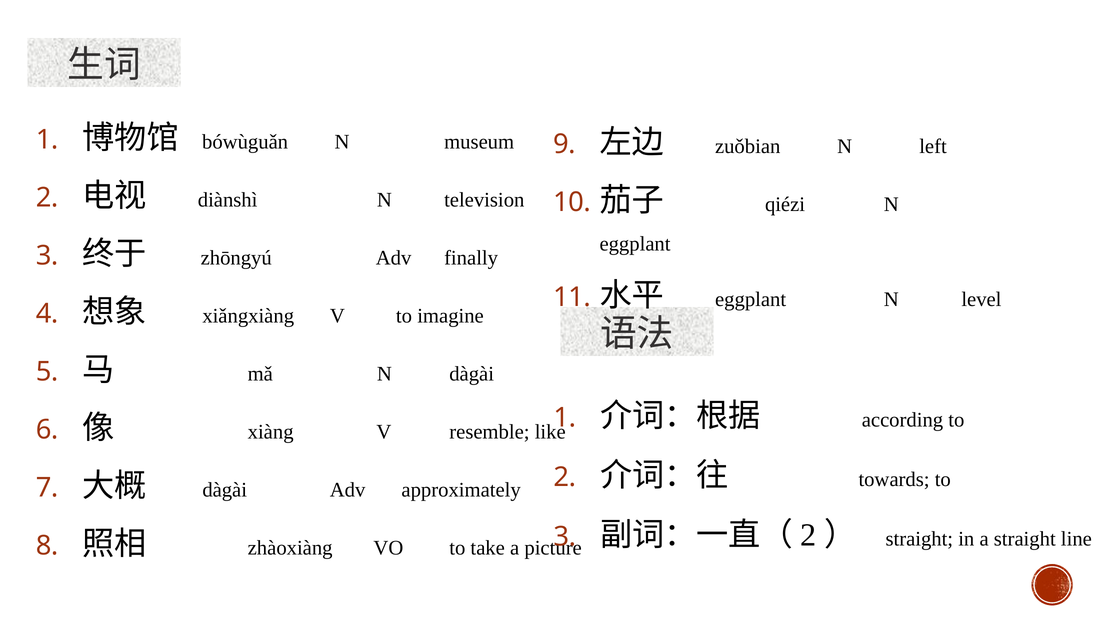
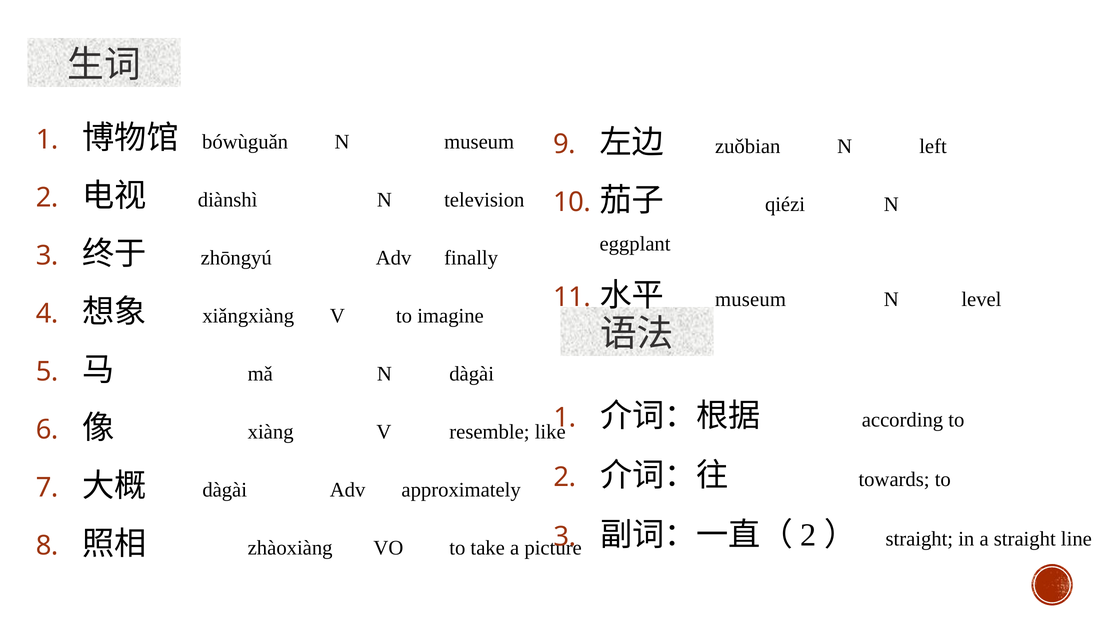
eggplant: eggplant -> museum (751, 299)
